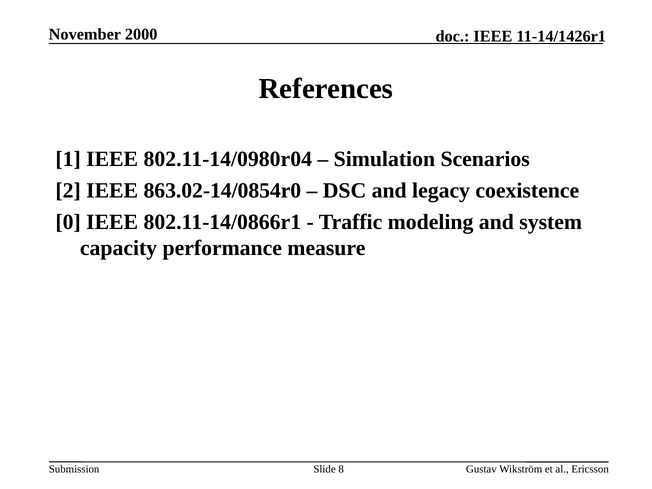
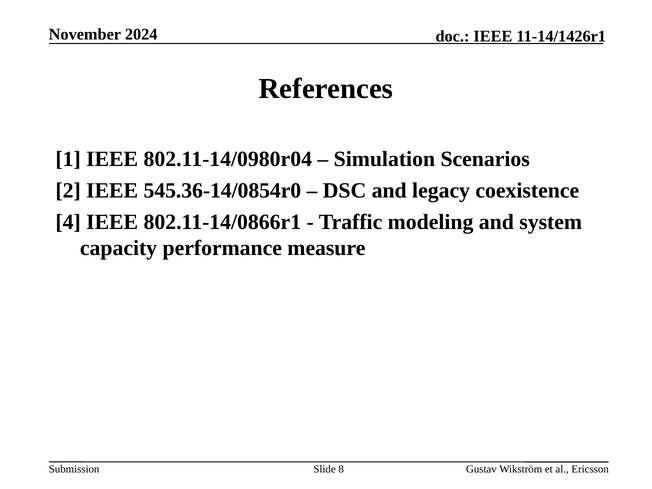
2000: 2000 -> 2024 (141, 35)
863.02-14/0854r0: 863.02-14/0854r0 -> 545.36-14/0854r0 (222, 191)
0: 0 -> 4 (68, 222)
